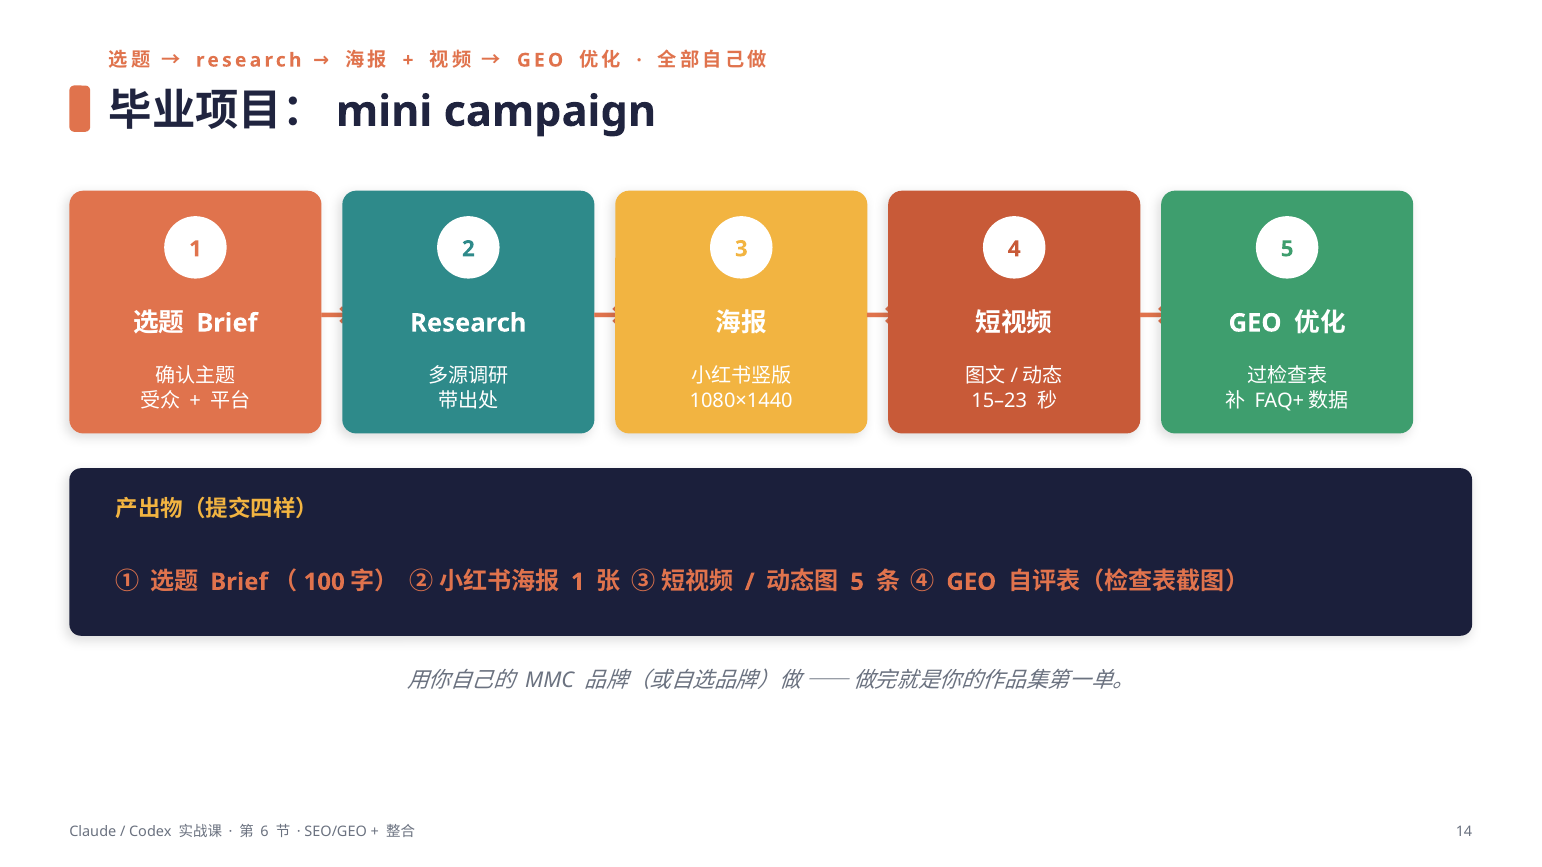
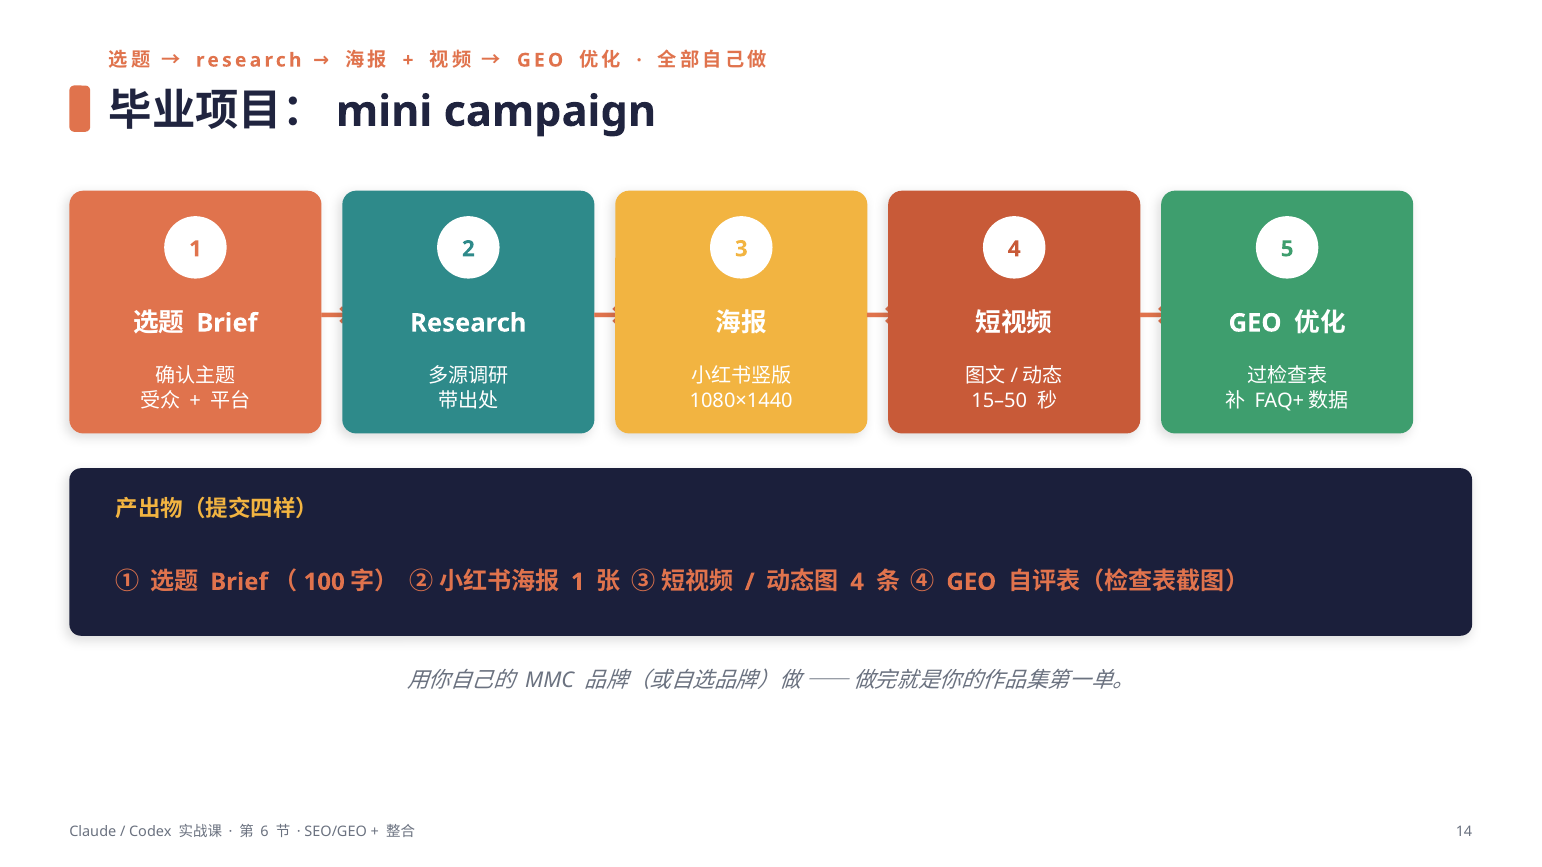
15–23: 15–23 -> 15–50 (999, 401)
5: 5 -> 4 (857, 582)
